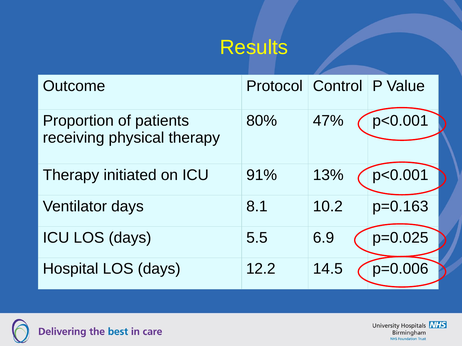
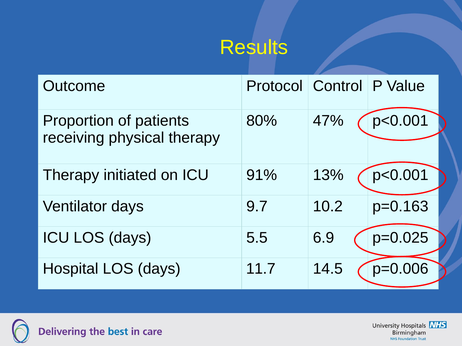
8.1: 8.1 -> 9.7 (257, 207)
12.2: 12.2 -> 11.7 (261, 269)
